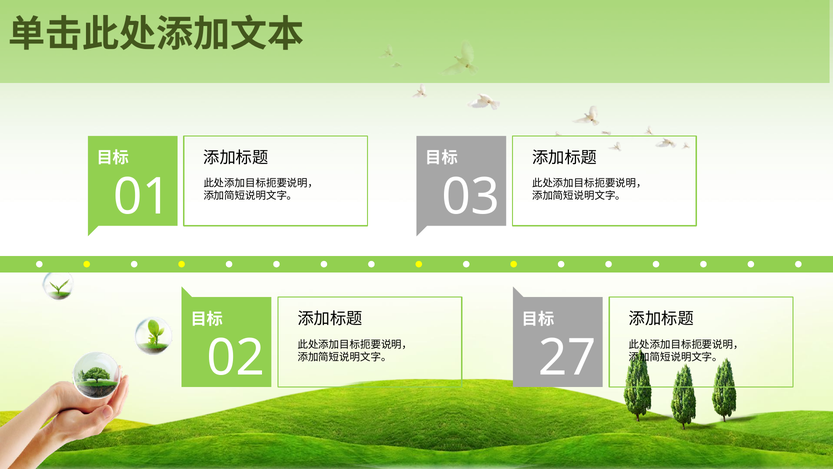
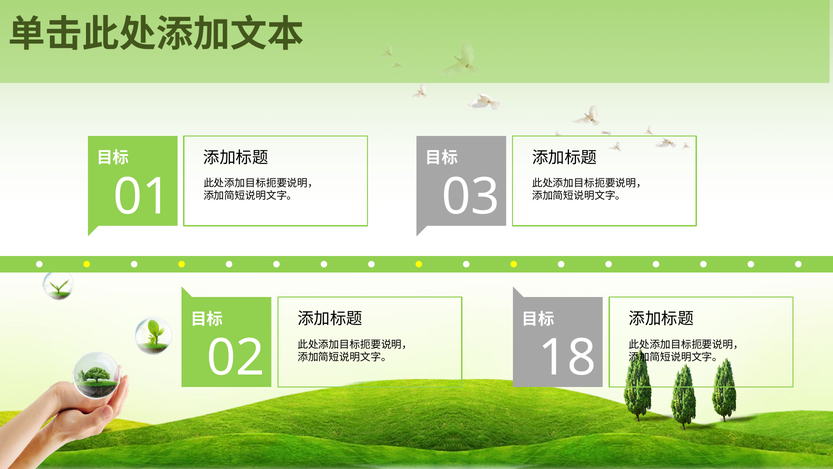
27: 27 -> 18 (567, 358)
